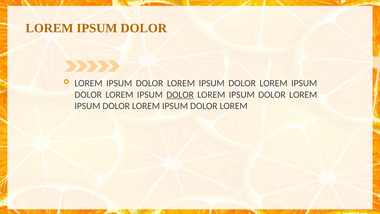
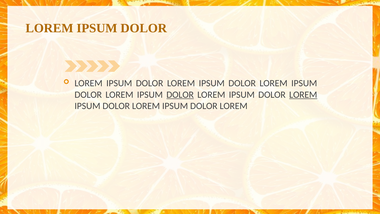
LOREM underline: none -> present (303, 95)
